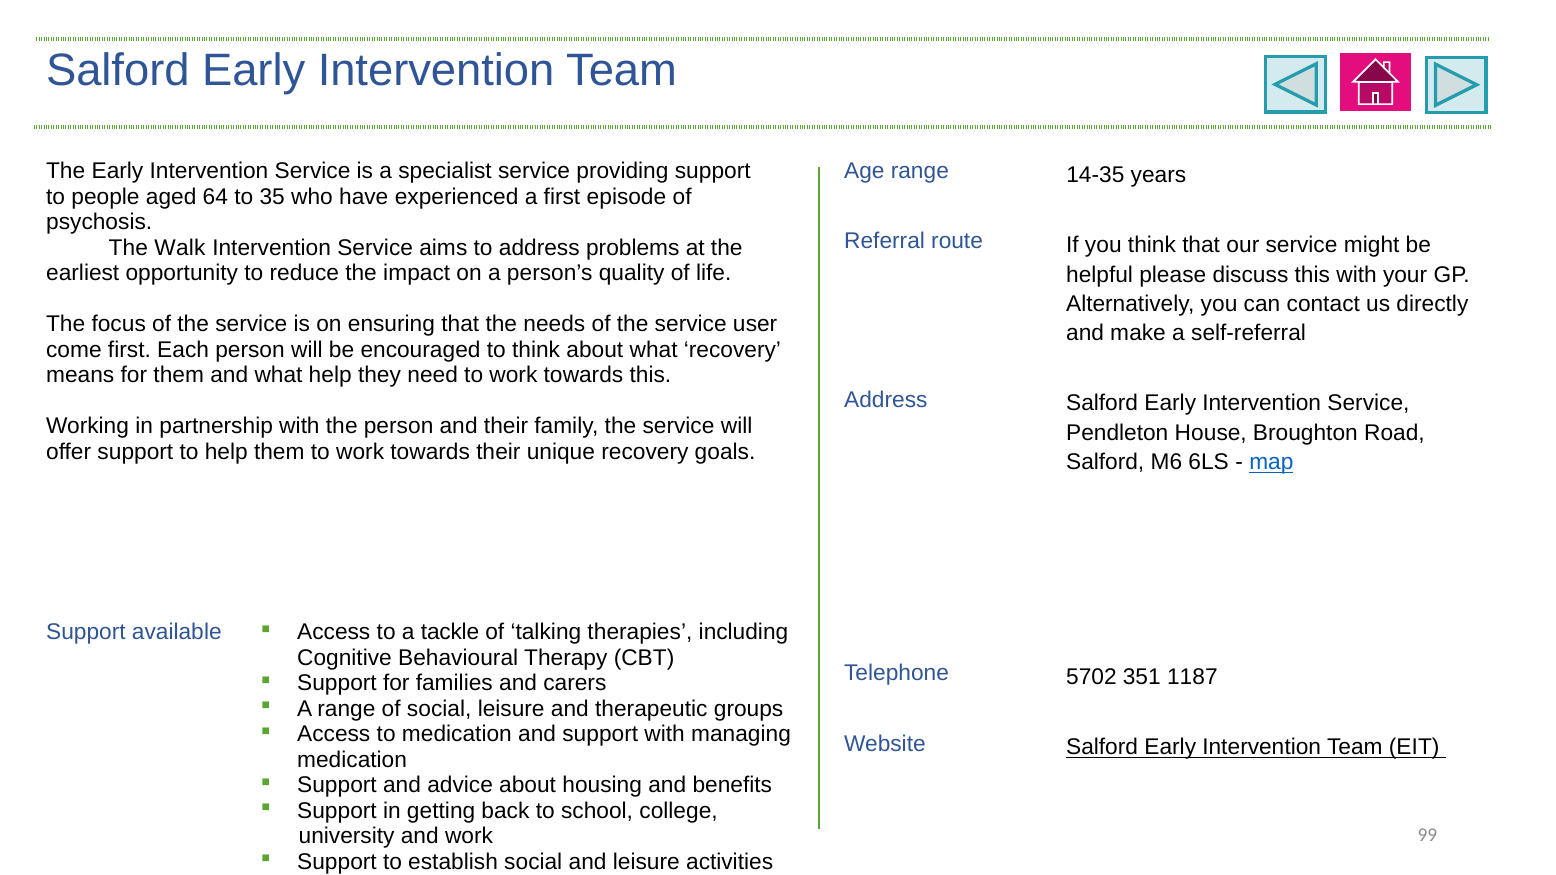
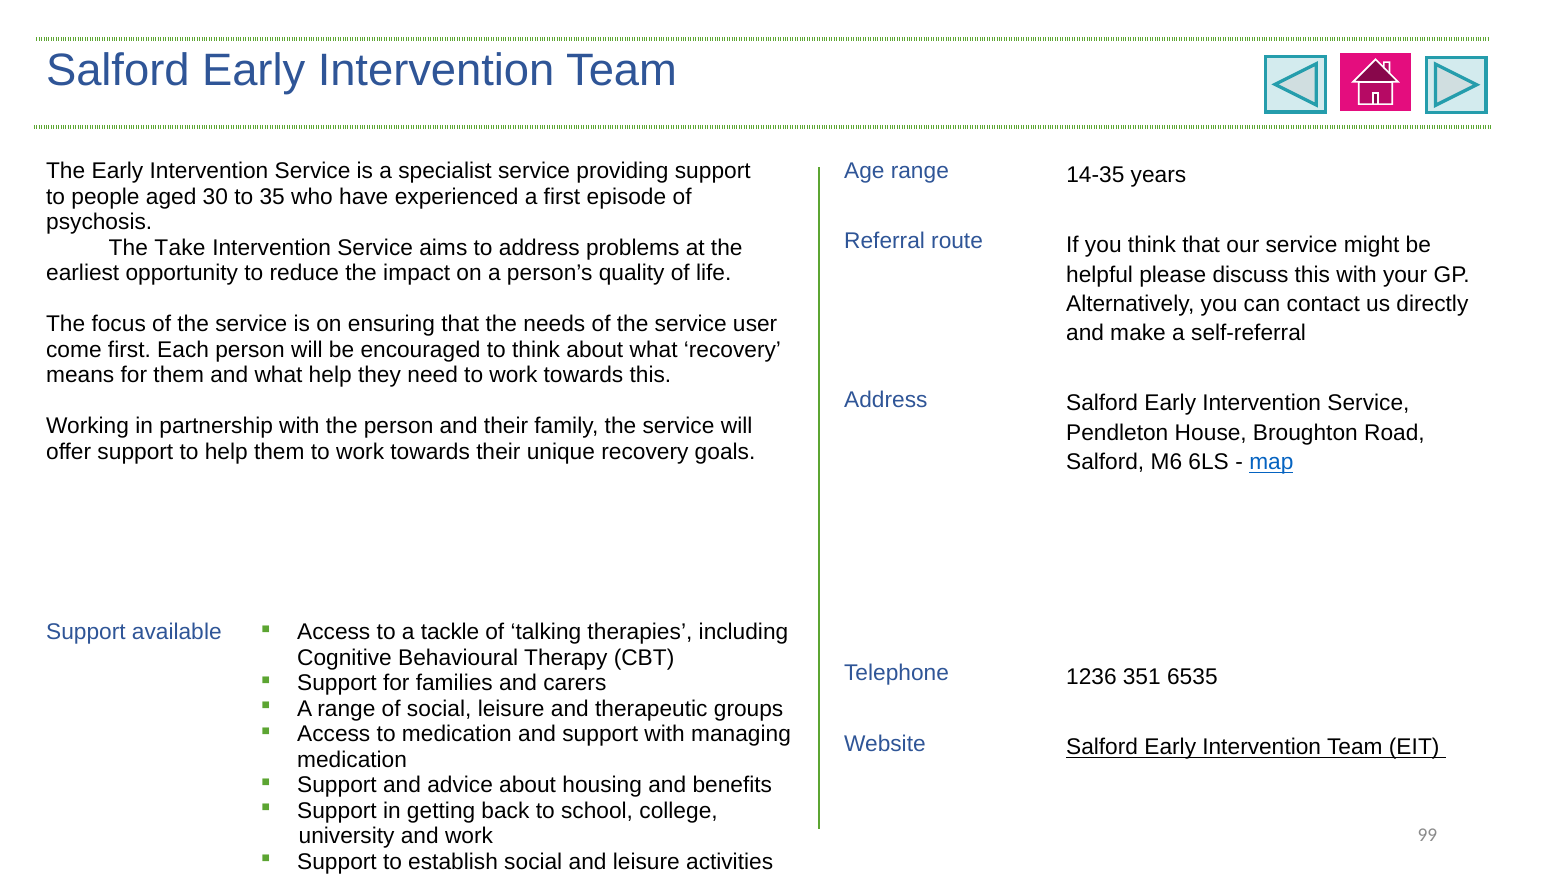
64: 64 -> 30 (215, 197)
Walk: Walk -> Take (180, 248)
5702: 5702 -> 1236 (1091, 677)
1187: 1187 -> 6535 (1192, 677)
